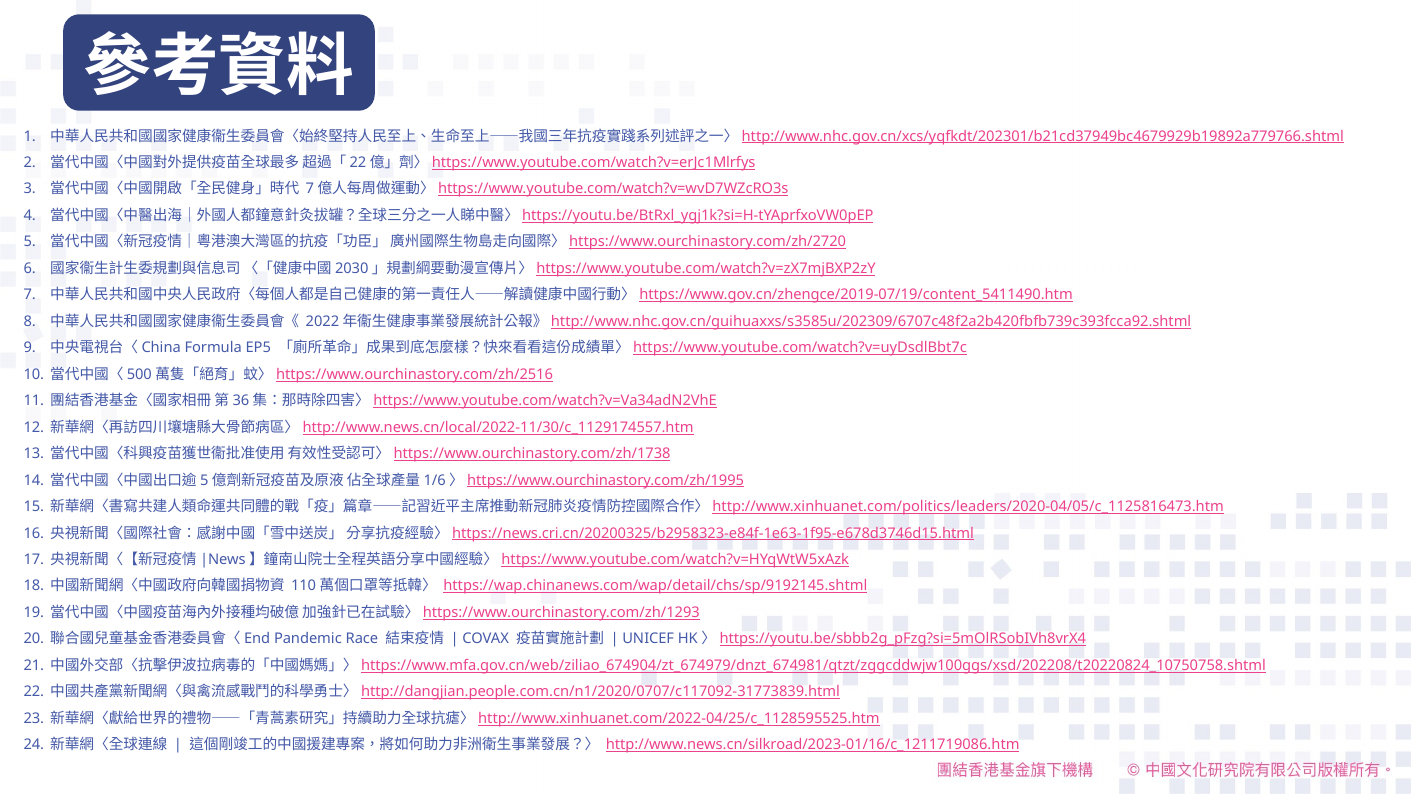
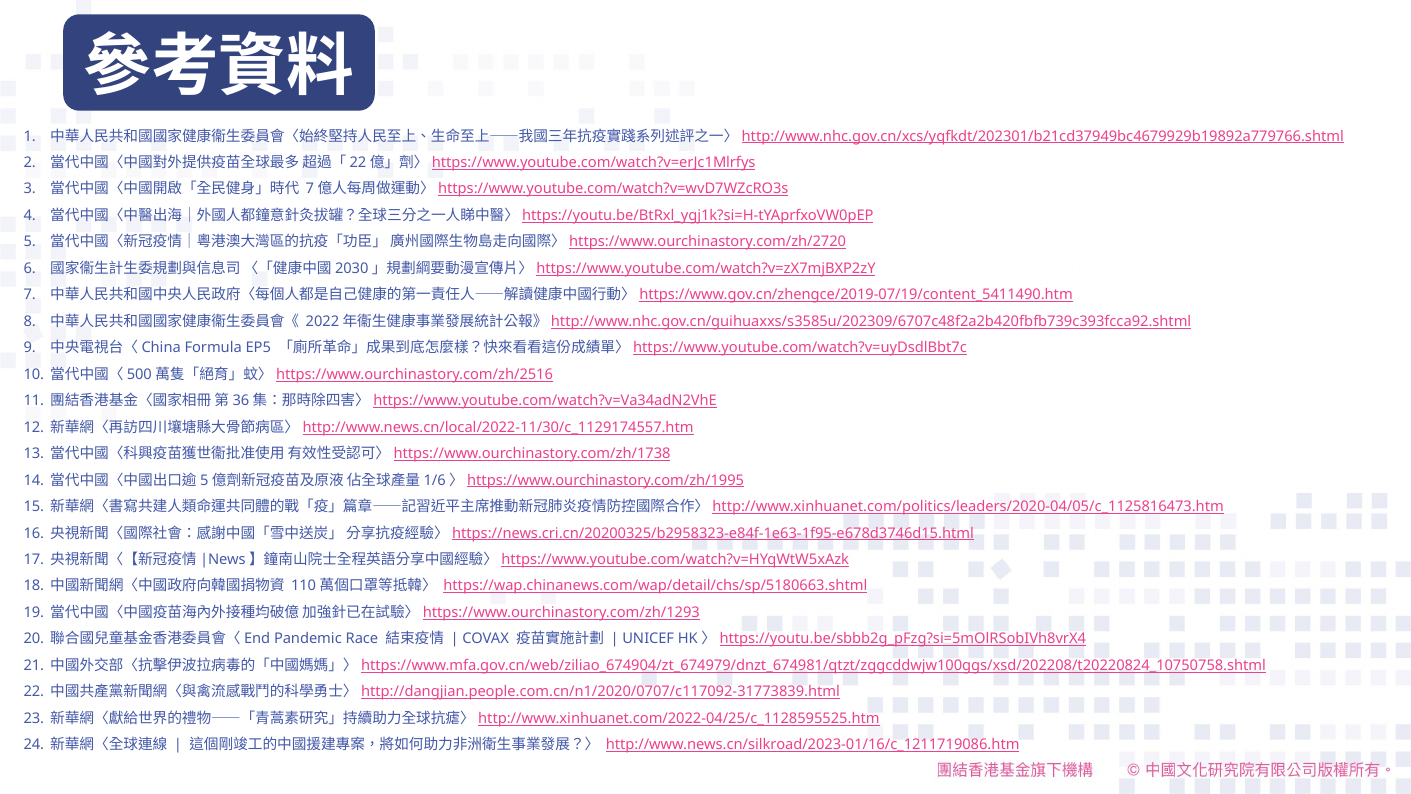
https://wap.chinanews.com/wap/detail/chs/sp/9192145.shtml: https://wap.chinanews.com/wap/detail/chs/sp/9192145.shtml -> https://wap.chinanews.com/wap/detail/chs/sp/5180663.shtml (655, 586)
